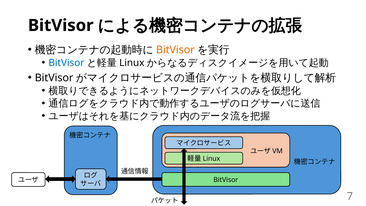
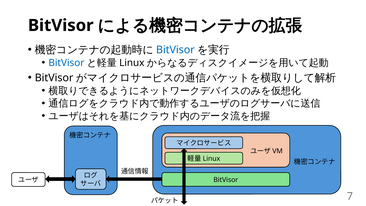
BitVisor colour: orange -> blue (175, 50)
